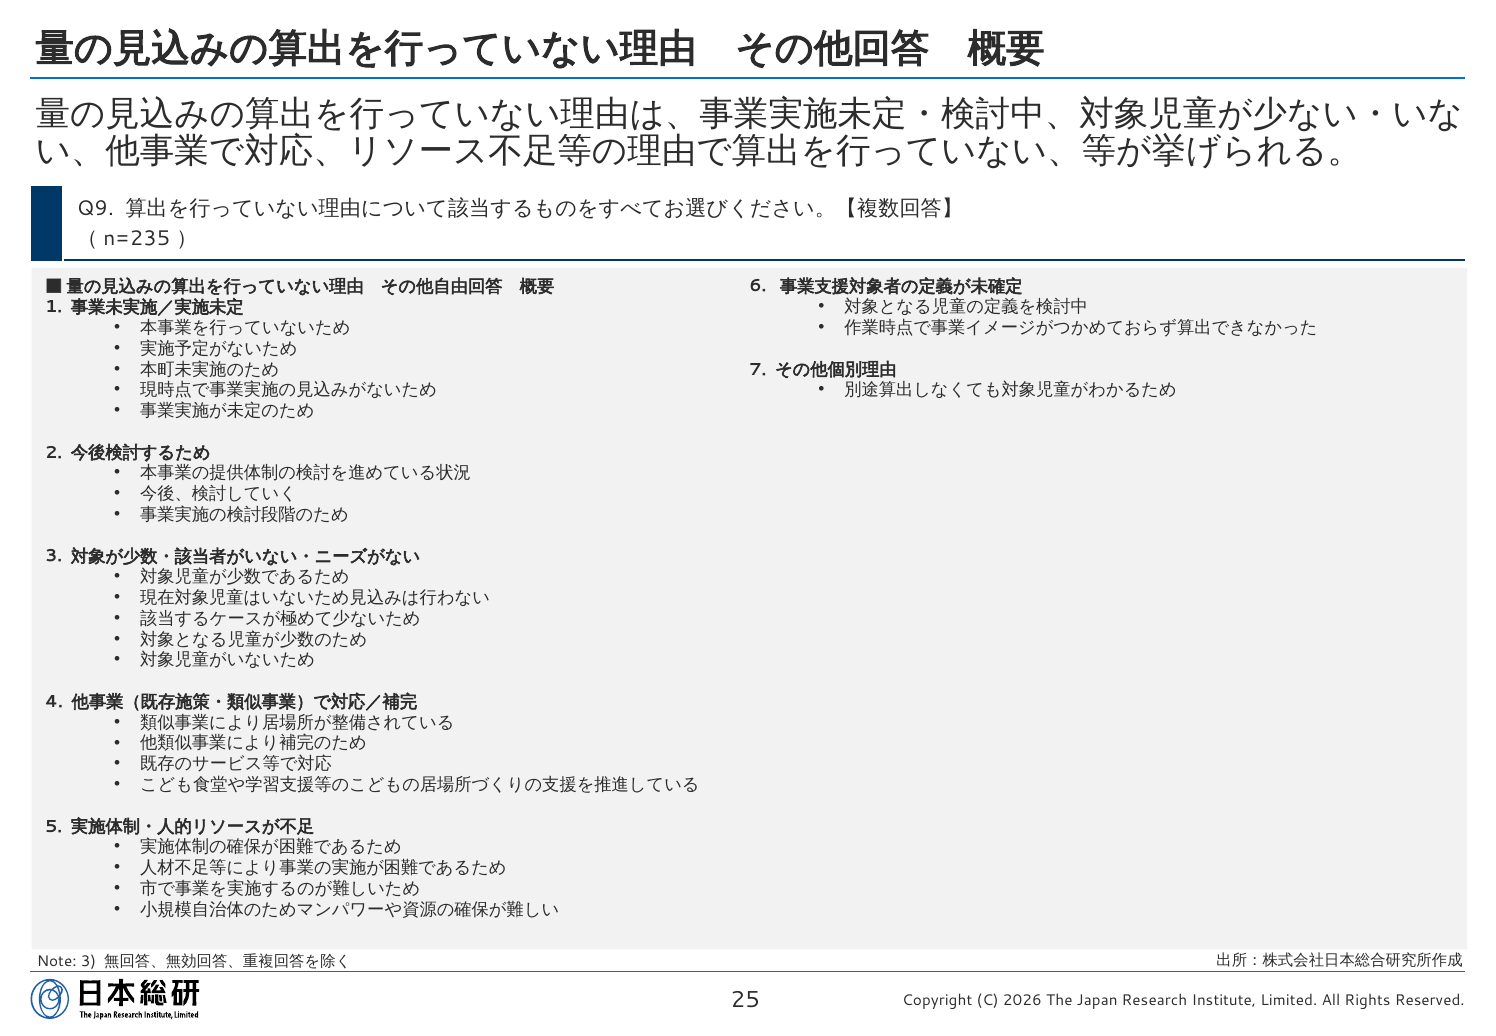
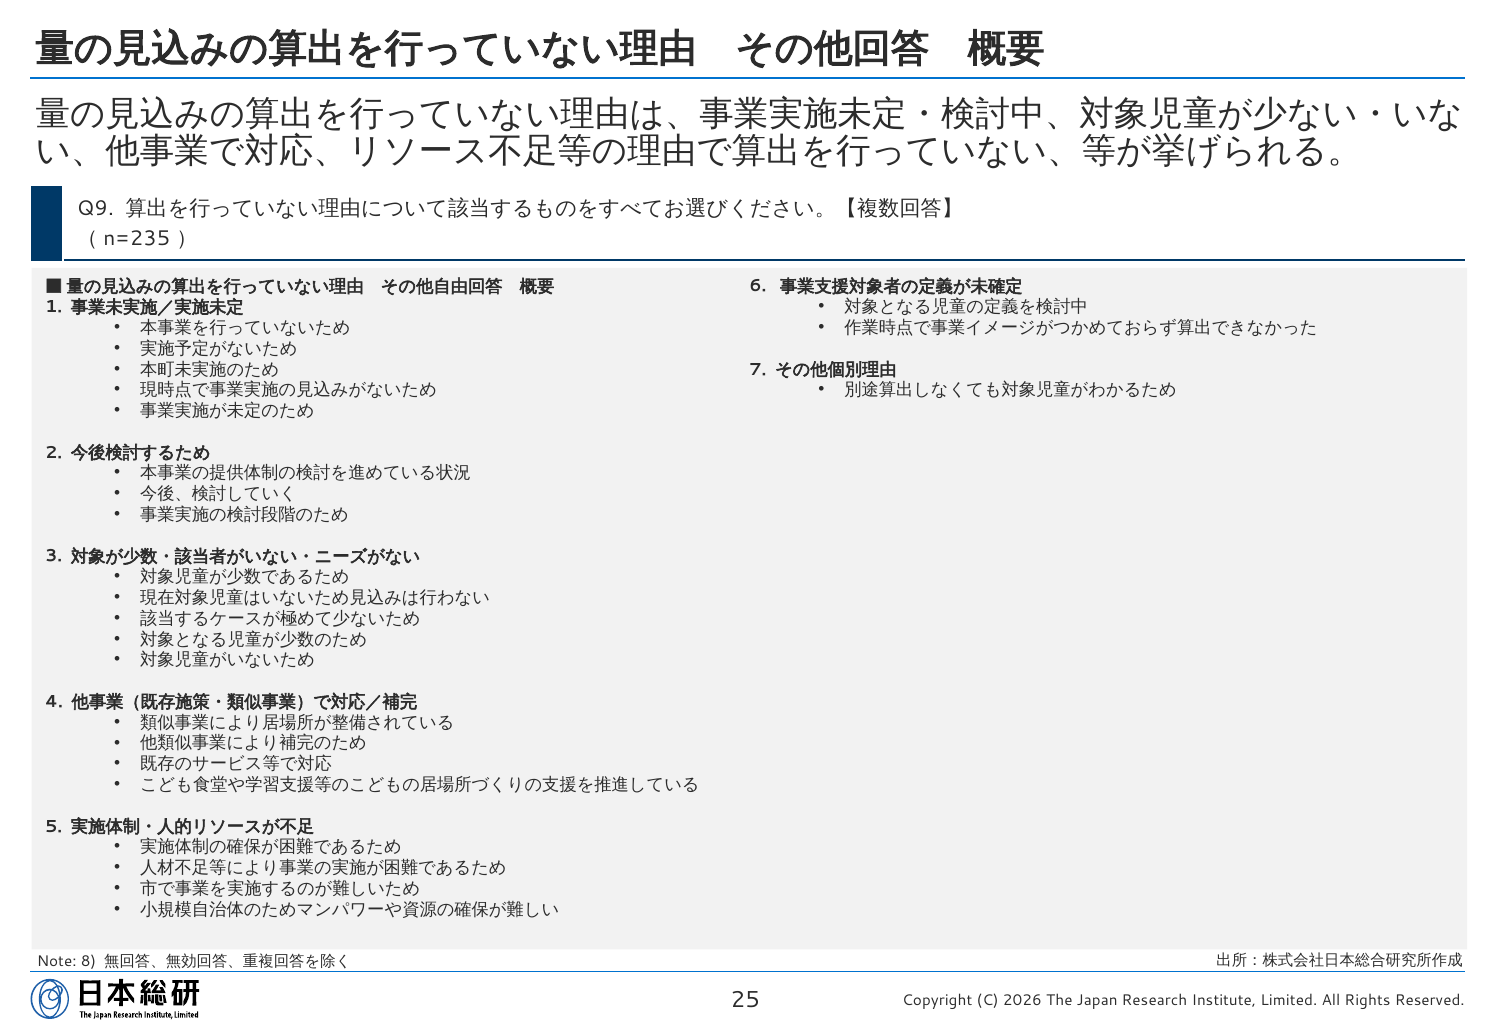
Note 3: 3 -> 8 (88, 961)
